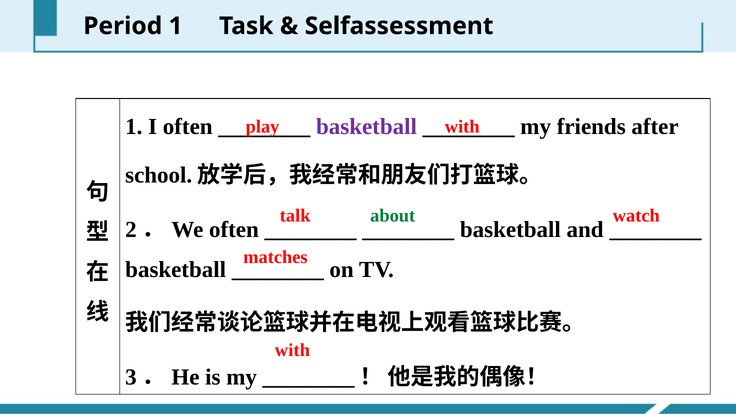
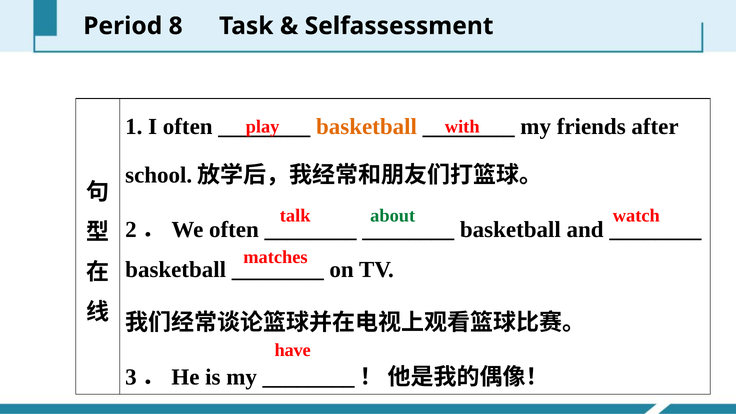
Period 1: 1 -> 8 (176, 26)
basketball colour: purple -> orange (366, 127)
with: with -> have (293, 350)
